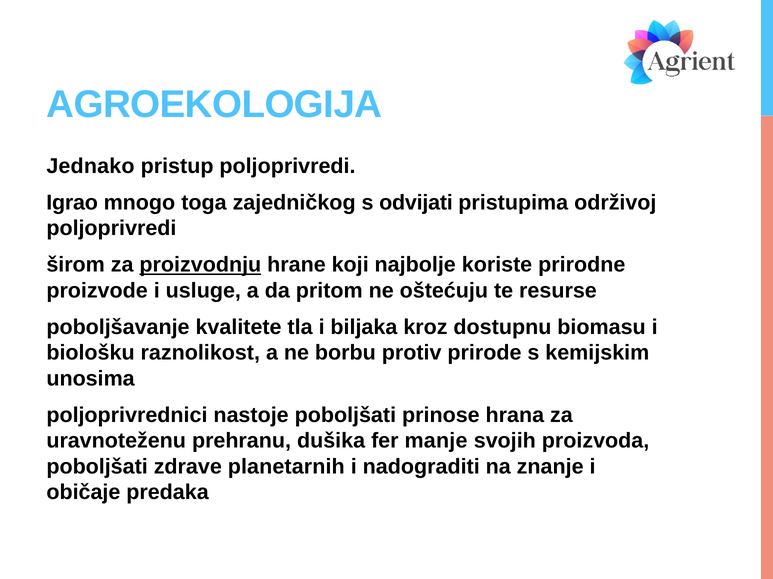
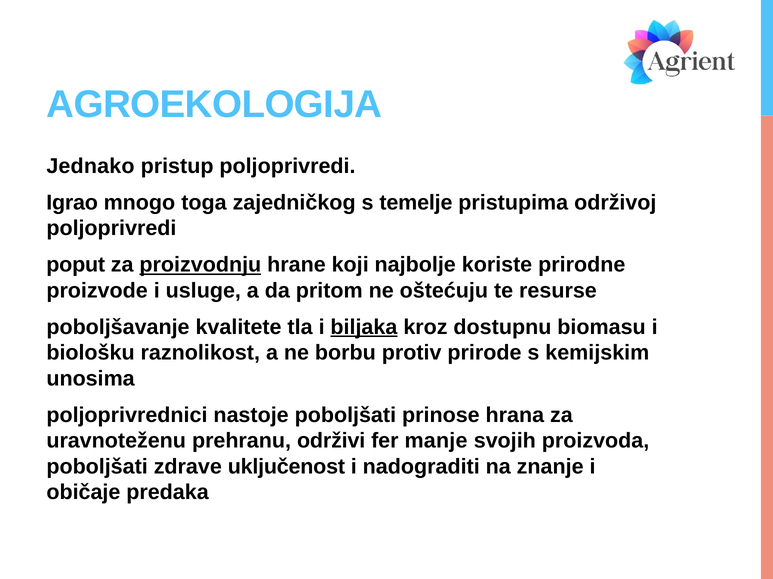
odvijati: odvijati -> temelje (416, 203)
širom: širom -> poput (76, 265)
biljaka underline: none -> present (364, 328)
dušika: dušika -> održivi (331, 441)
planetarnih: planetarnih -> uključenost (286, 467)
